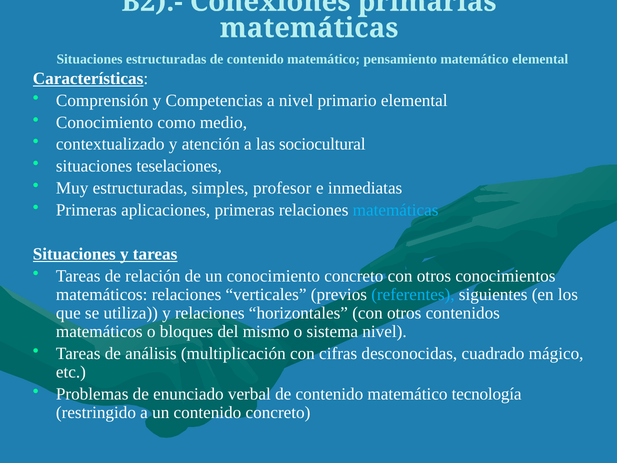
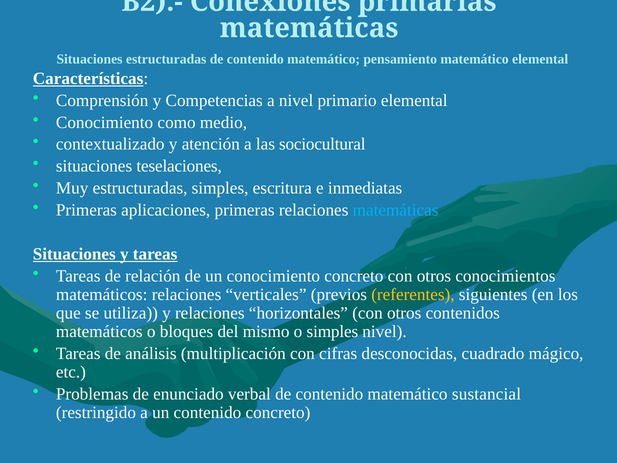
profesor: profesor -> escritura (282, 188)
referentes colour: light blue -> yellow (413, 294)
o sistema: sistema -> simples (332, 331)
tecnología: tecnología -> sustancial (486, 394)
